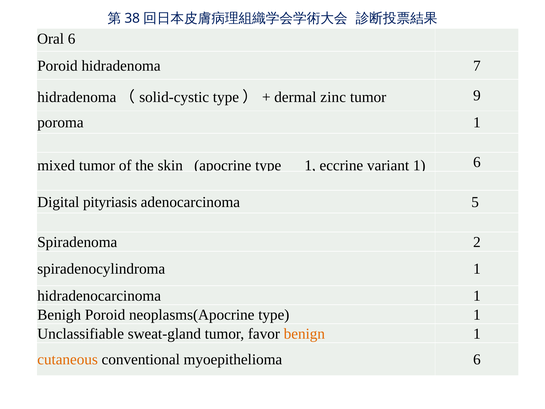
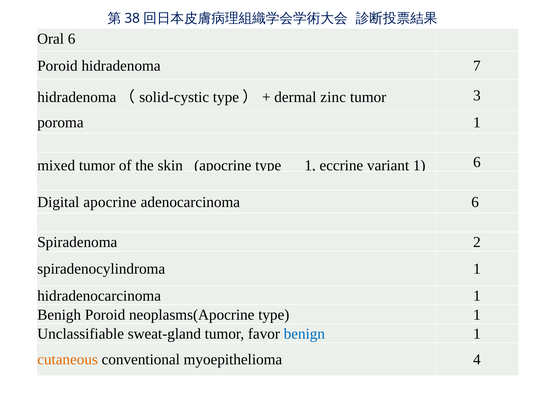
9: 9 -> 3 (477, 96)
Digital pityriasis: pityriasis -> apocrine (110, 202)
adenocarcinoma 5: 5 -> 6 (475, 202)
benign colour: orange -> blue (304, 333)
myoepithelioma 6: 6 -> 4 (477, 359)
